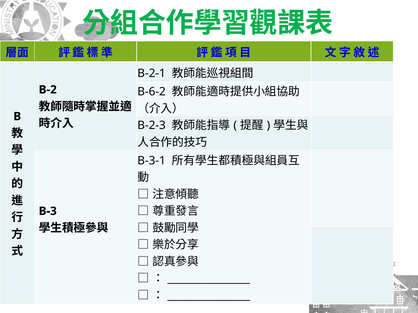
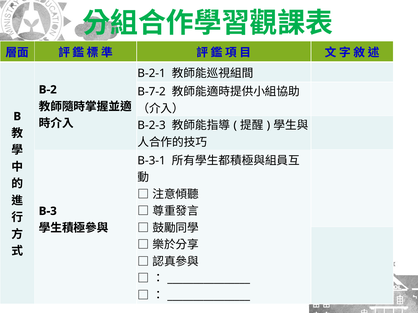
B-6-2: B-6-2 -> B-7-2 (152, 92)
